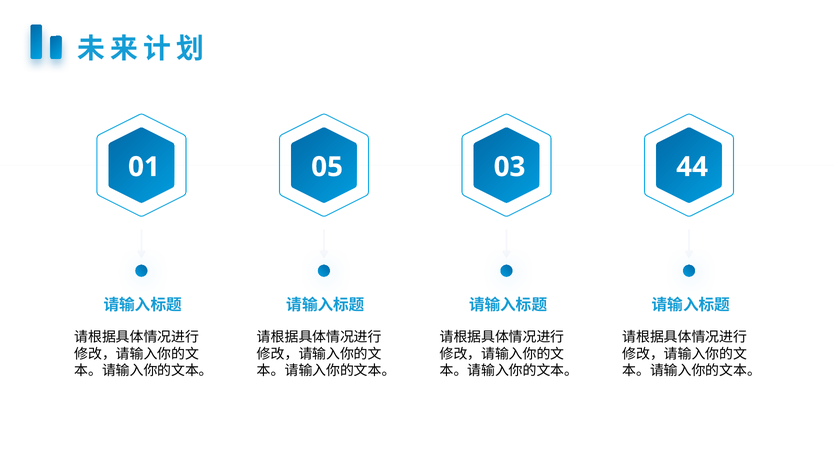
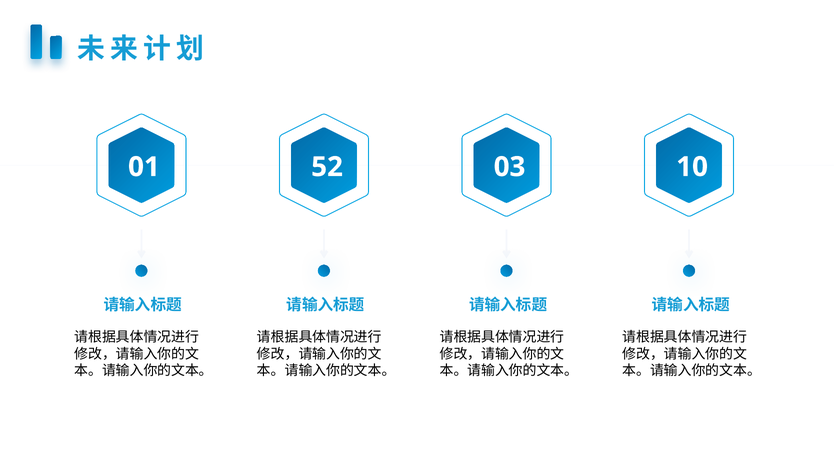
05: 05 -> 52 (327, 167)
44: 44 -> 10 (692, 167)
